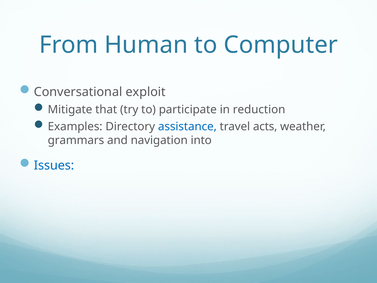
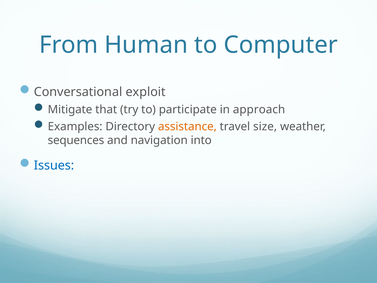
reduction: reduction -> approach (259, 110)
assistance colour: blue -> orange (187, 126)
acts: acts -> size (265, 126)
grammars: grammars -> sequences (76, 140)
